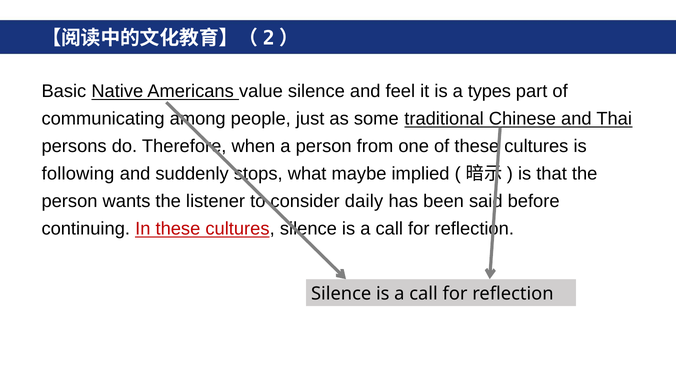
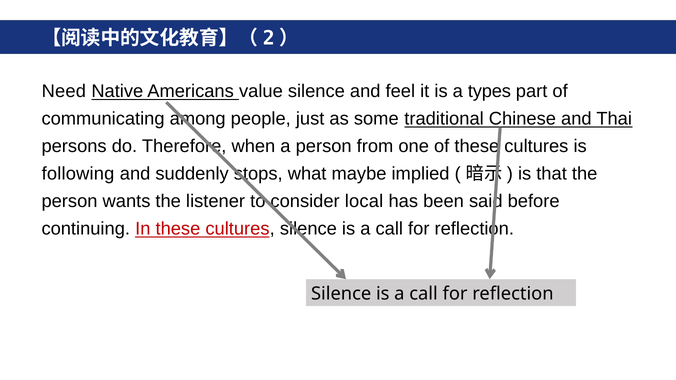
Basic: Basic -> Need (64, 91)
daily: daily -> local (364, 201)
